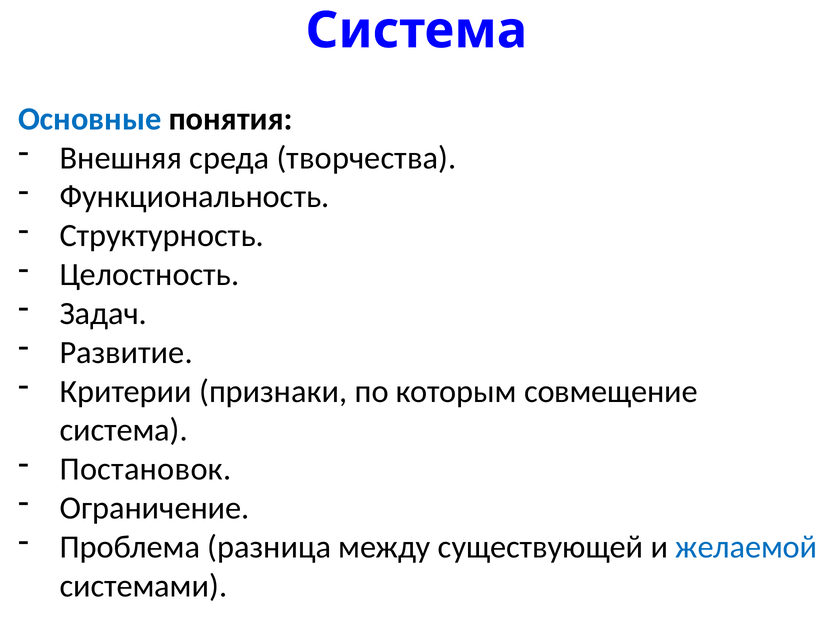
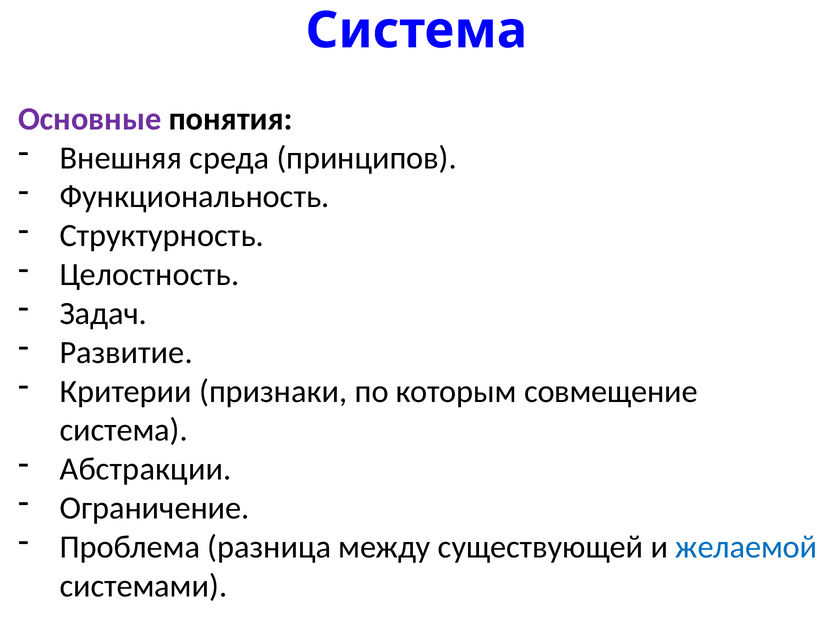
Основные colour: blue -> purple (90, 119)
творчества: творчества -> принципов (367, 158)
Постановок: Постановок -> Абстракции (146, 469)
